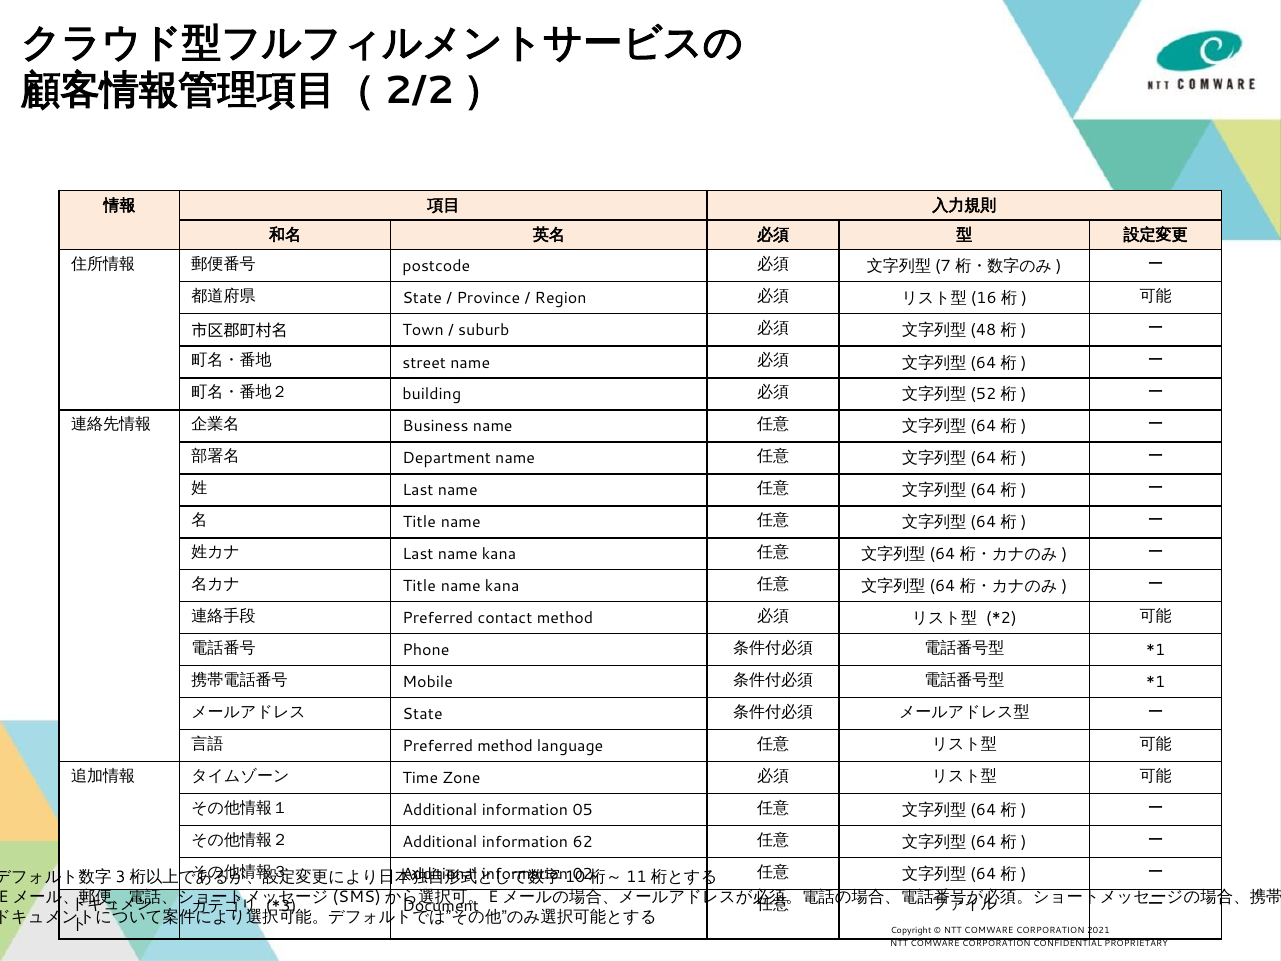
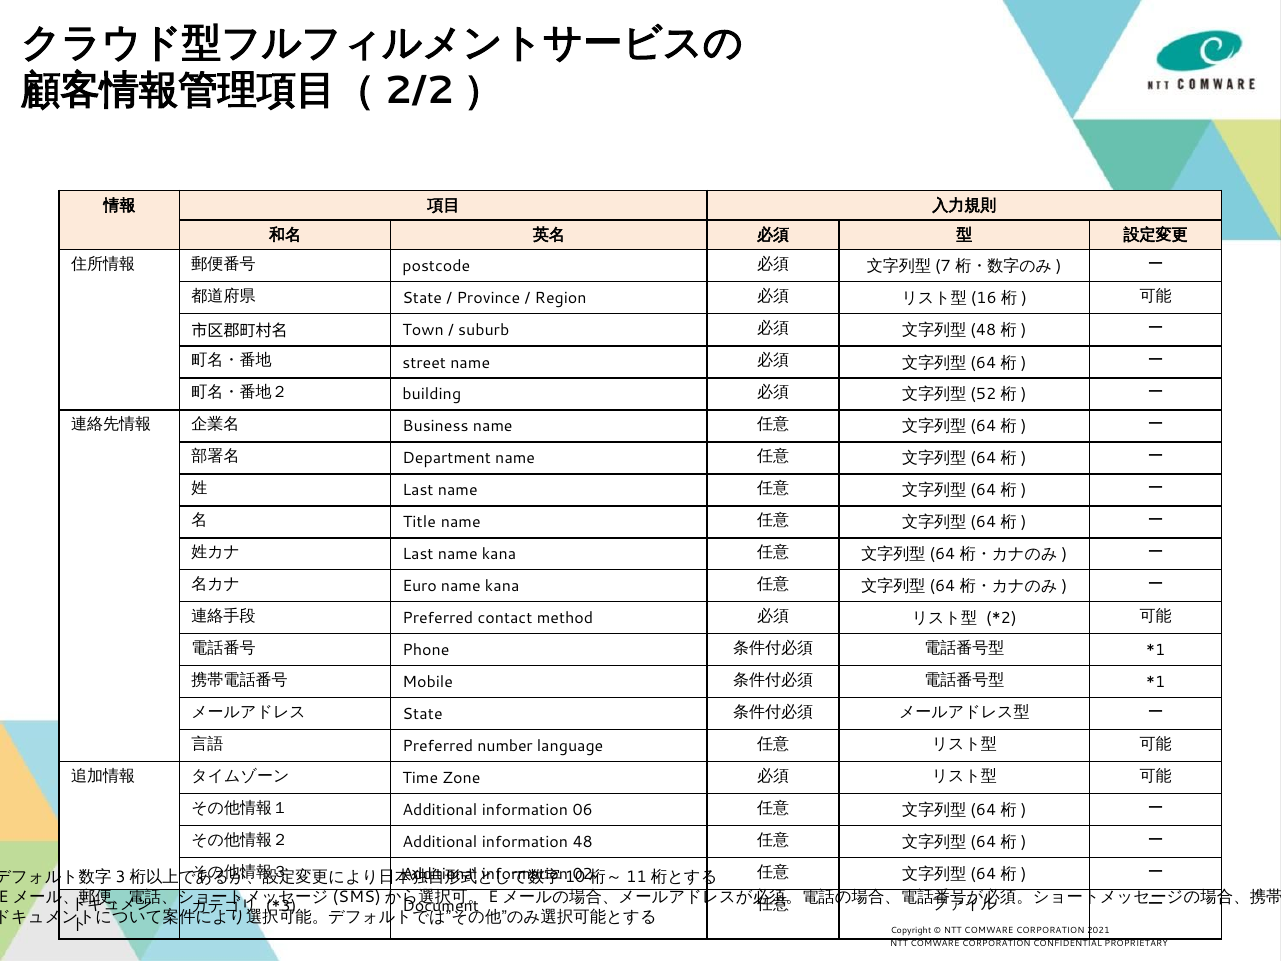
Title: Title -> Euro (420, 586)
Preferred method: method -> number (505, 746)
05: 05 -> 06 (583, 810)
62: 62 -> 48 (583, 842)
